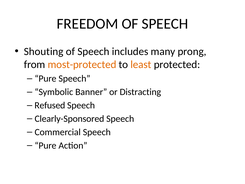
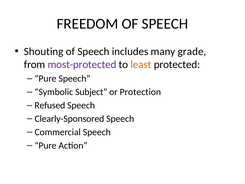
prong: prong -> grade (192, 51)
most-protected colour: orange -> purple (82, 64)
Banner: Banner -> Subject (91, 92)
Distracting: Distracting -> Protection (140, 92)
